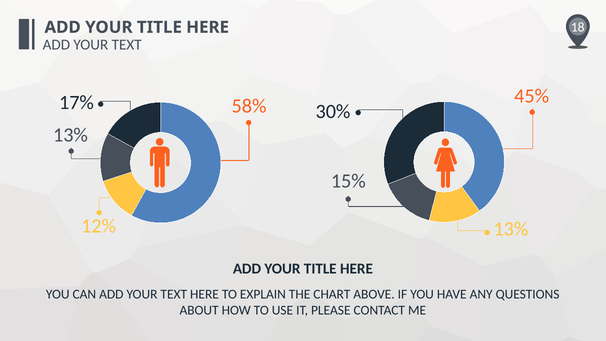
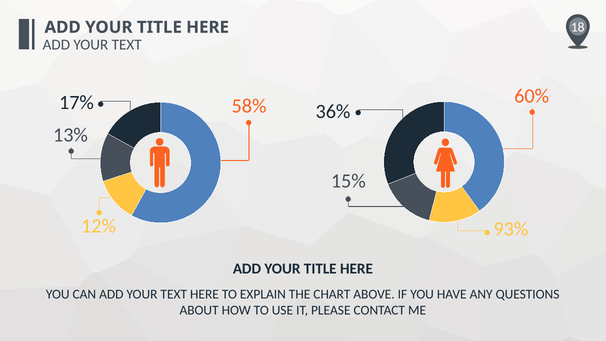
45%: 45% -> 60% (532, 96)
30%: 30% -> 36% (333, 112)
13%: 13% -> 93% (511, 229)
